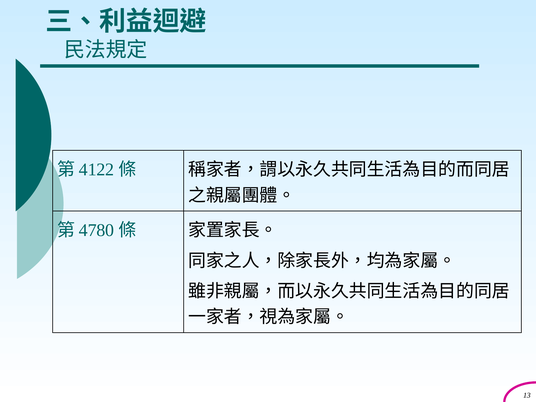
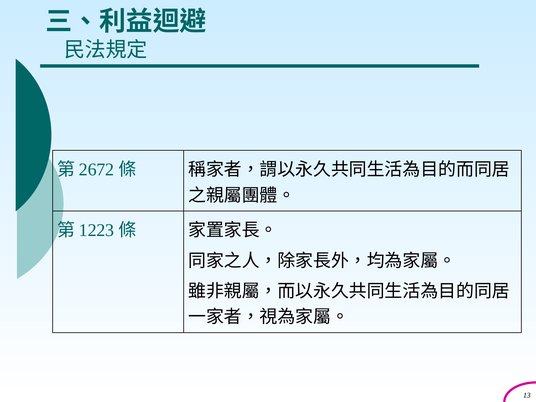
4122: 4122 -> 2672 (97, 170)
4780: 4780 -> 1223 (97, 230)
